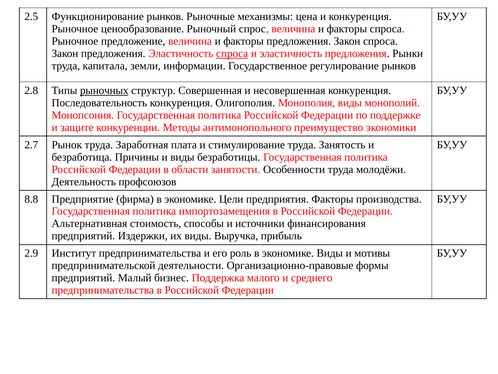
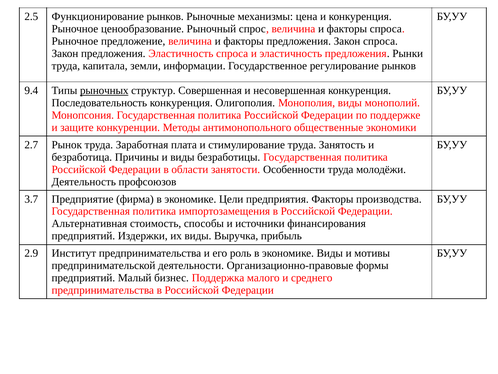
спроса underline: present -> none (232, 53)
2.8: 2.8 -> 9.4 (31, 90)
преимущество: преимущество -> общественные (329, 127)
8.8: 8.8 -> 3.7 (31, 199)
